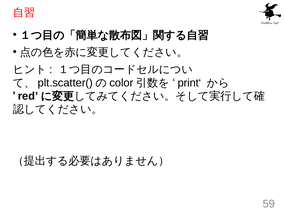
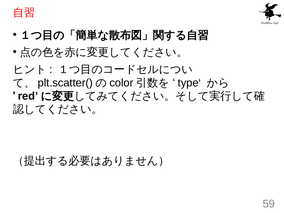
print‘: print‘ -> type‘ (189, 83)
